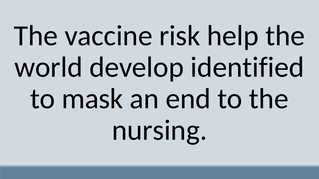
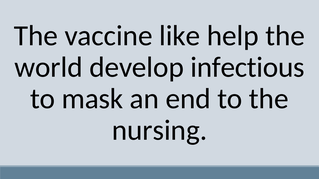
risk: risk -> like (180, 36)
identified: identified -> infectious (248, 68)
